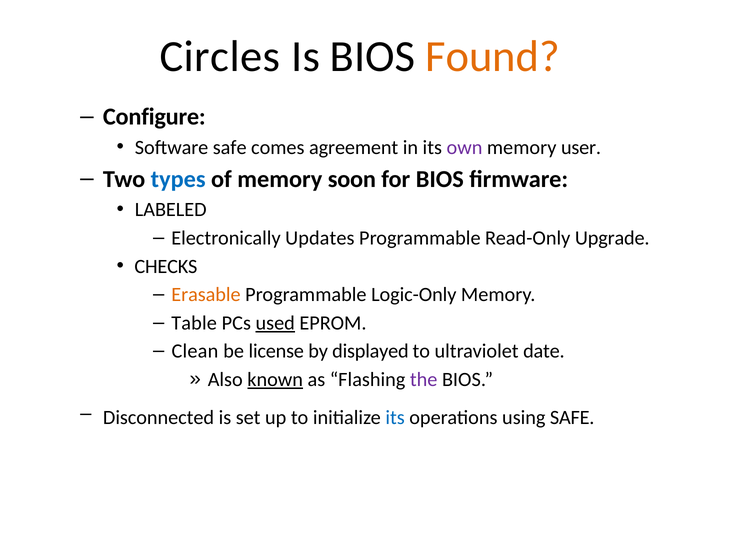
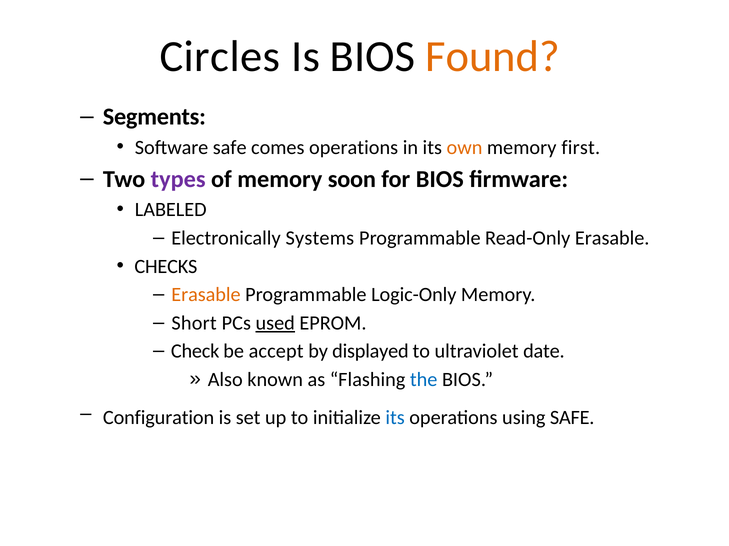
Configure: Configure -> Segments (154, 117)
comes agreement: agreement -> operations (354, 148)
own colour: purple -> orange (465, 148)
user: user -> first (581, 148)
types colour: blue -> purple (178, 180)
Updates: Updates -> Systems (320, 238)
Read-Only Upgrade: Upgrade -> Erasable (612, 238)
Table: Table -> Short (194, 323)
Clean: Clean -> Check (195, 352)
license: license -> accept (276, 352)
known underline: present -> none (275, 380)
the colour: purple -> blue (424, 380)
Disconnected: Disconnected -> Configuration (159, 418)
